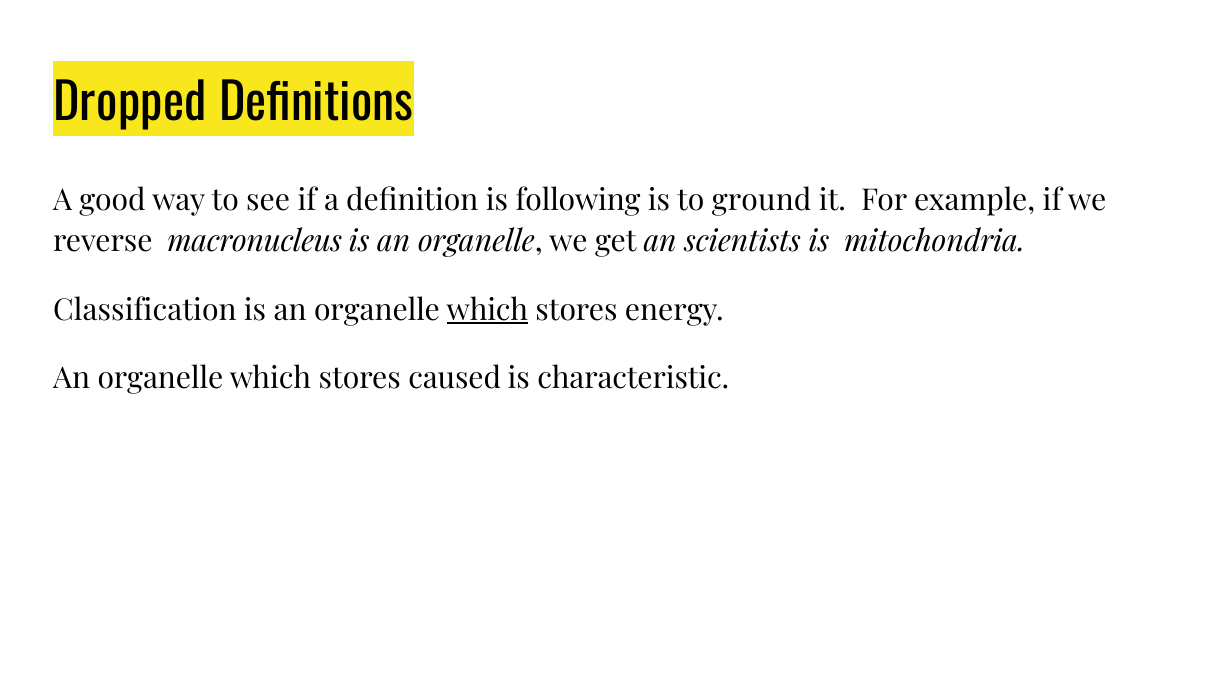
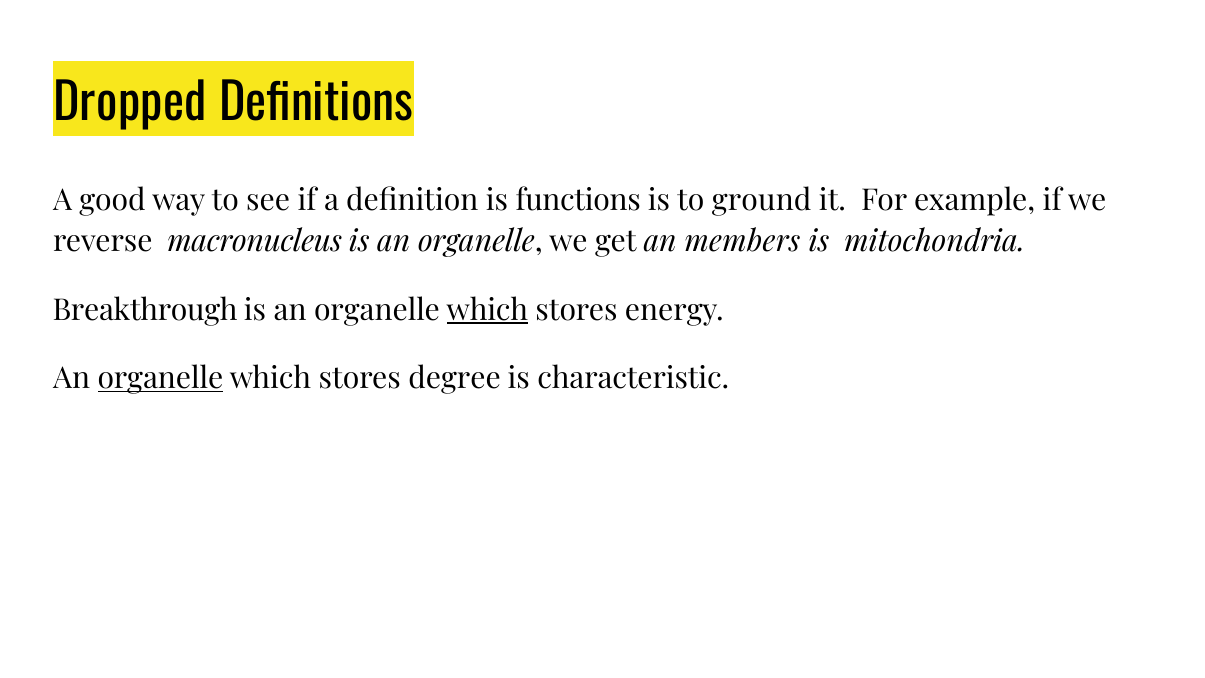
following: following -> functions (578, 200)
scientists: scientists -> members (742, 242)
Classification: Classification -> Breakthrough (145, 310)
organelle underline: none -> present (160, 378)
caused: caused -> degree (455, 378)
